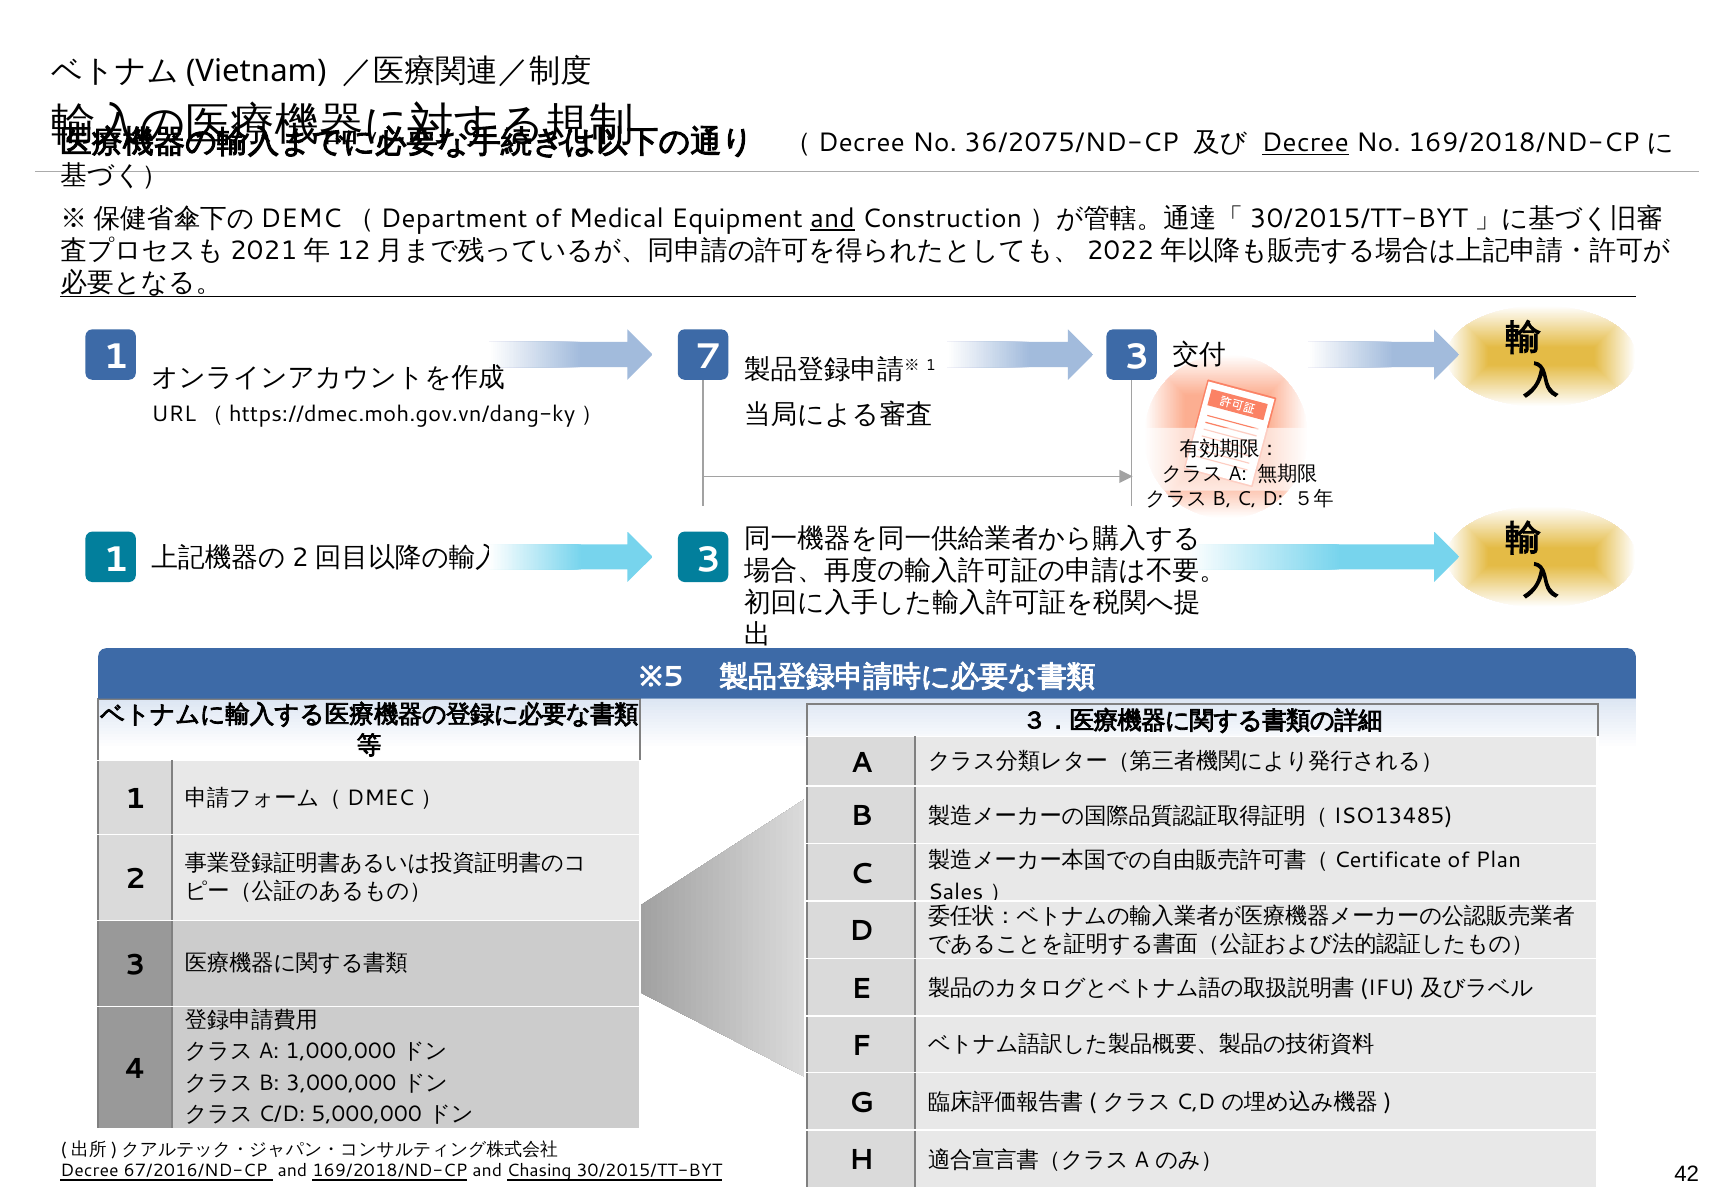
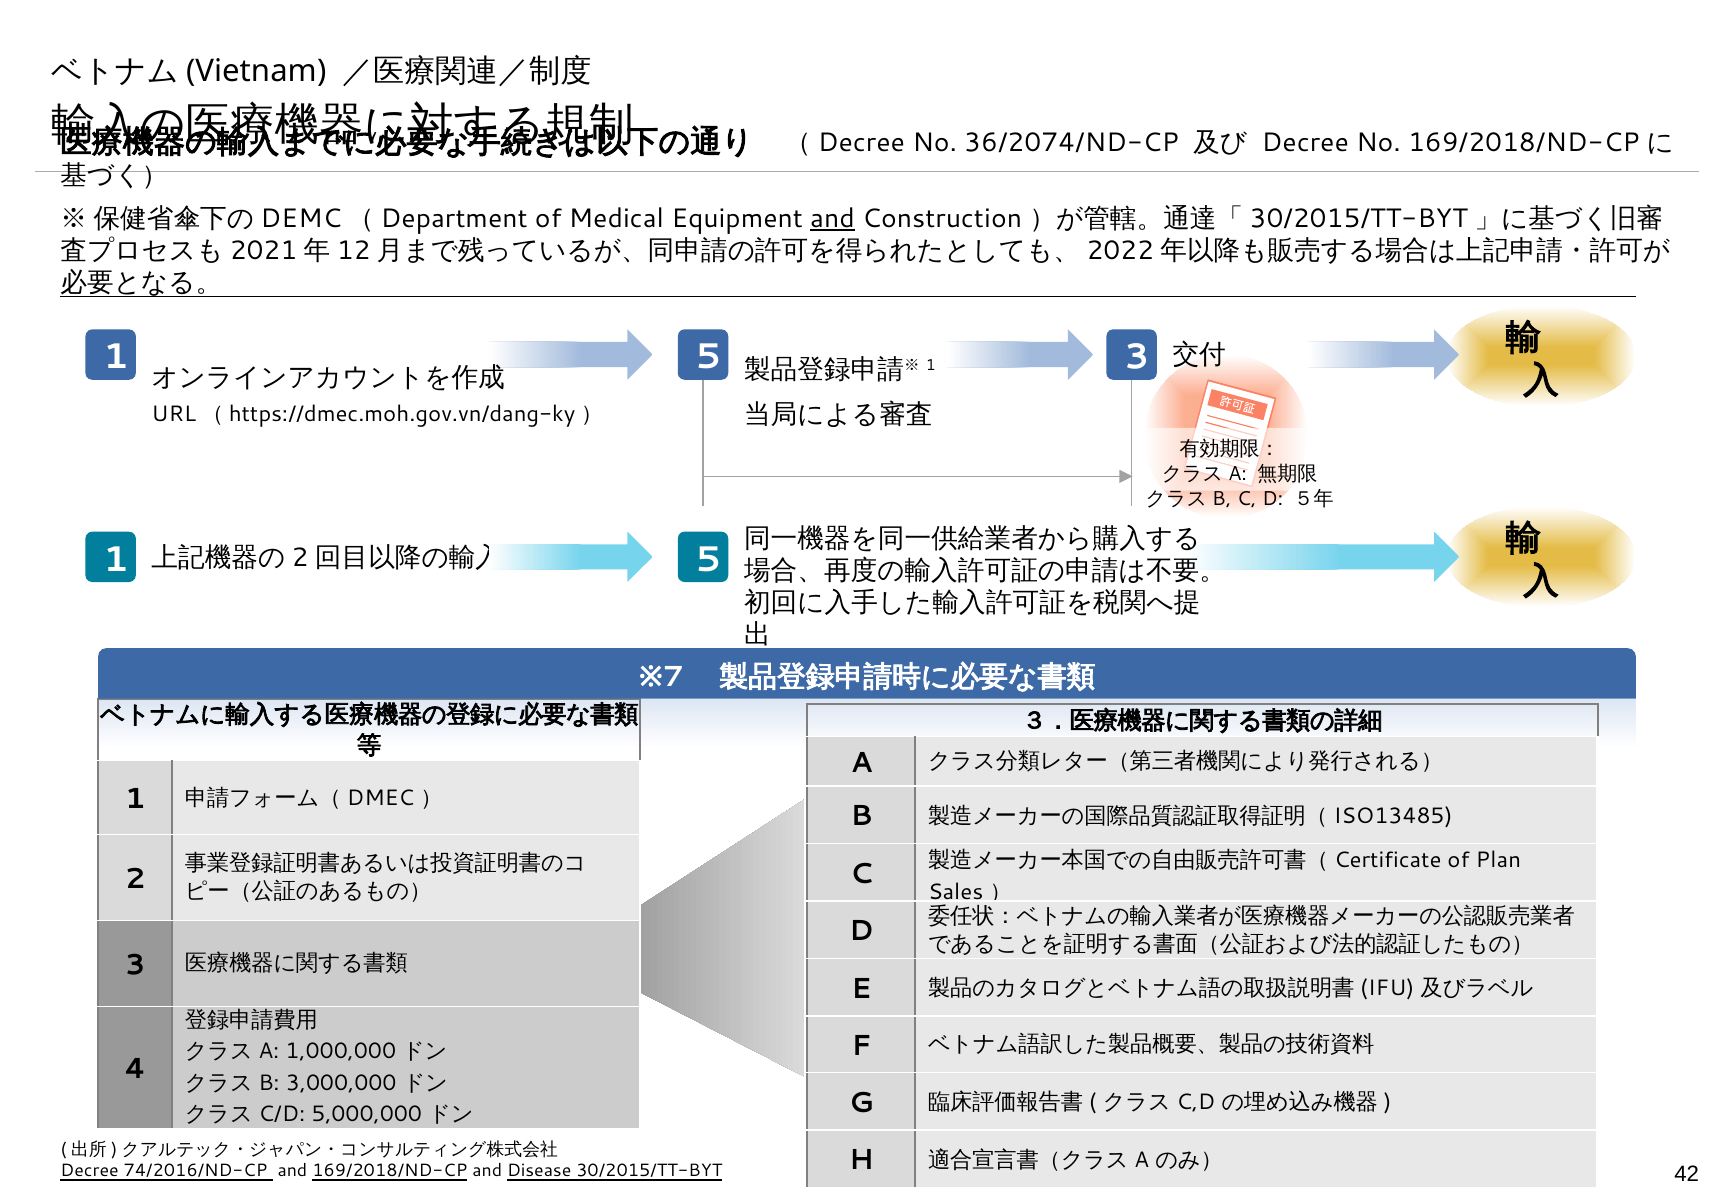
36/2075/ND-CP: 36/2075/ND-CP -> 36/2074/ND-CP (1072, 143)
Decree underline: present -> none (1305, 143)
7: 7 -> 5 (708, 357)
3: 3 -> 5 (708, 560)
5: 5 -> 7 (673, 677)
67/2016/ND-CP: 67/2016/ND-CP -> 74/2016/ND-CP (195, 1172)
Chasing: Chasing -> Disease (539, 1172)
